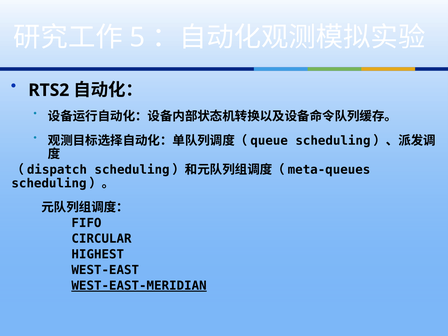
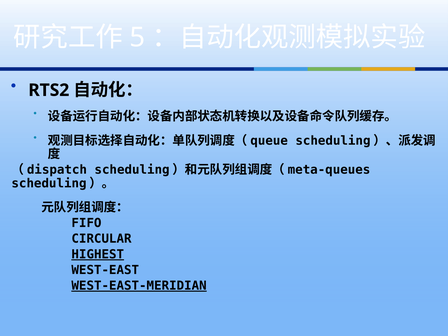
HIGHEST underline: none -> present (98, 255)
